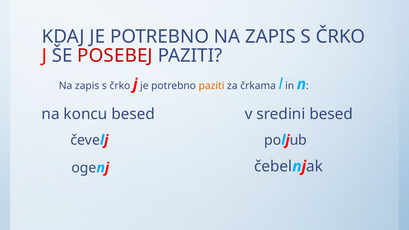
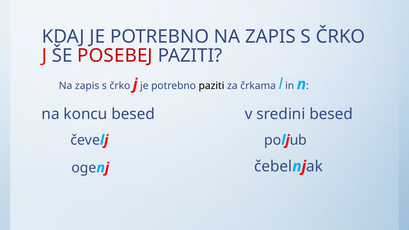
paziti colour: orange -> black (211, 86)
